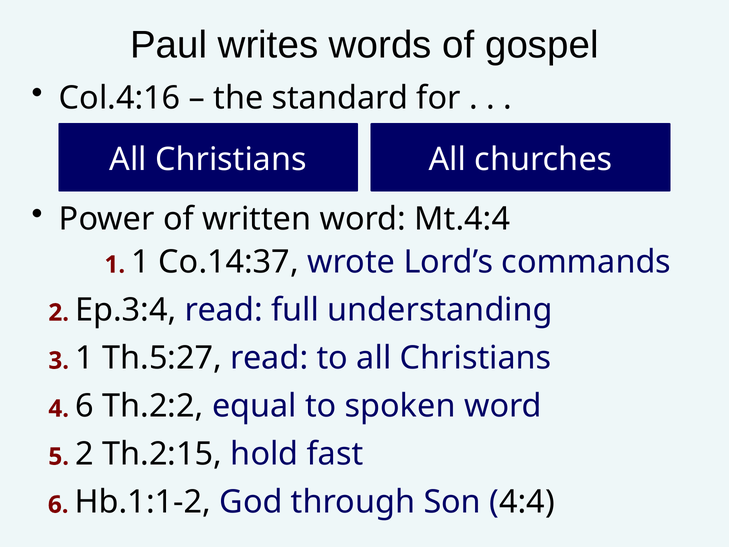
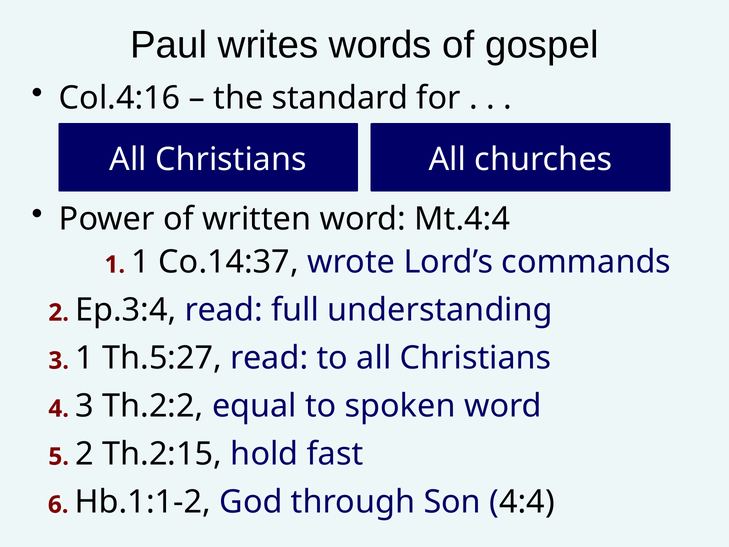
4 6: 6 -> 3 (85, 406)
